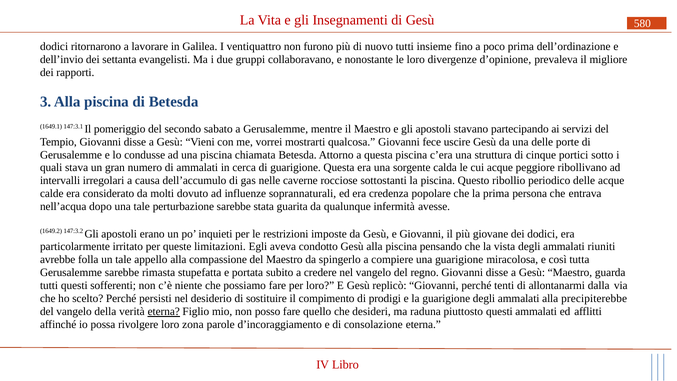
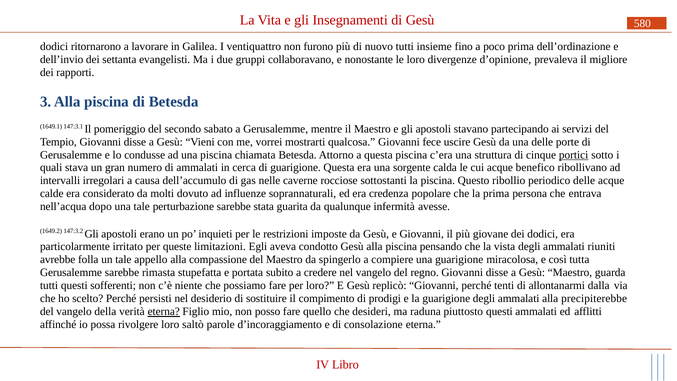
portici underline: none -> present (574, 155)
peggiore: peggiore -> benefico (535, 168)
zona: zona -> saltò (193, 325)
